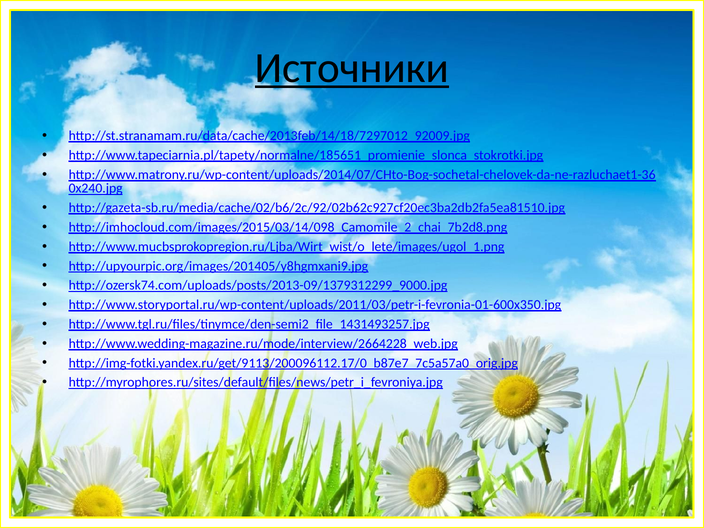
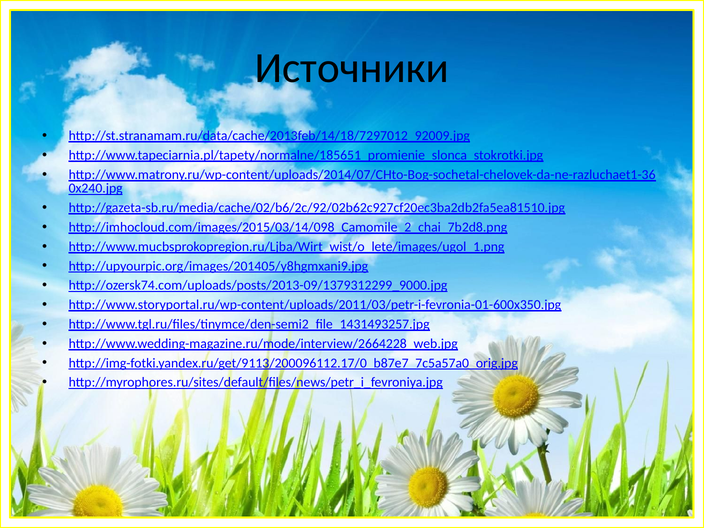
Источники underline: present -> none (352, 68)
